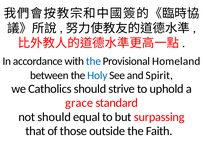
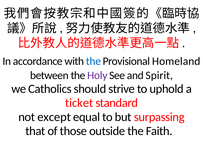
Holy colour: blue -> purple (97, 75)
grace: grace -> ticket (79, 103)
not should: should -> except (54, 117)
